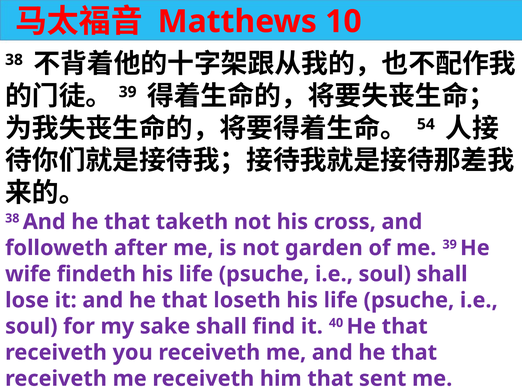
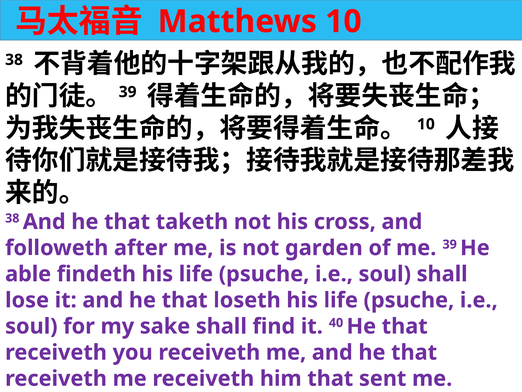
54: 54 -> 10 (426, 124)
wife: wife -> able (28, 274)
